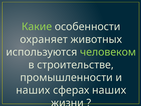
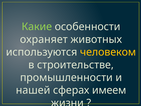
человеком colour: light green -> yellow (108, 52)
наших: наших -> нашей (33, 90)
сферах наших: наших -> имеем (109, 90)
